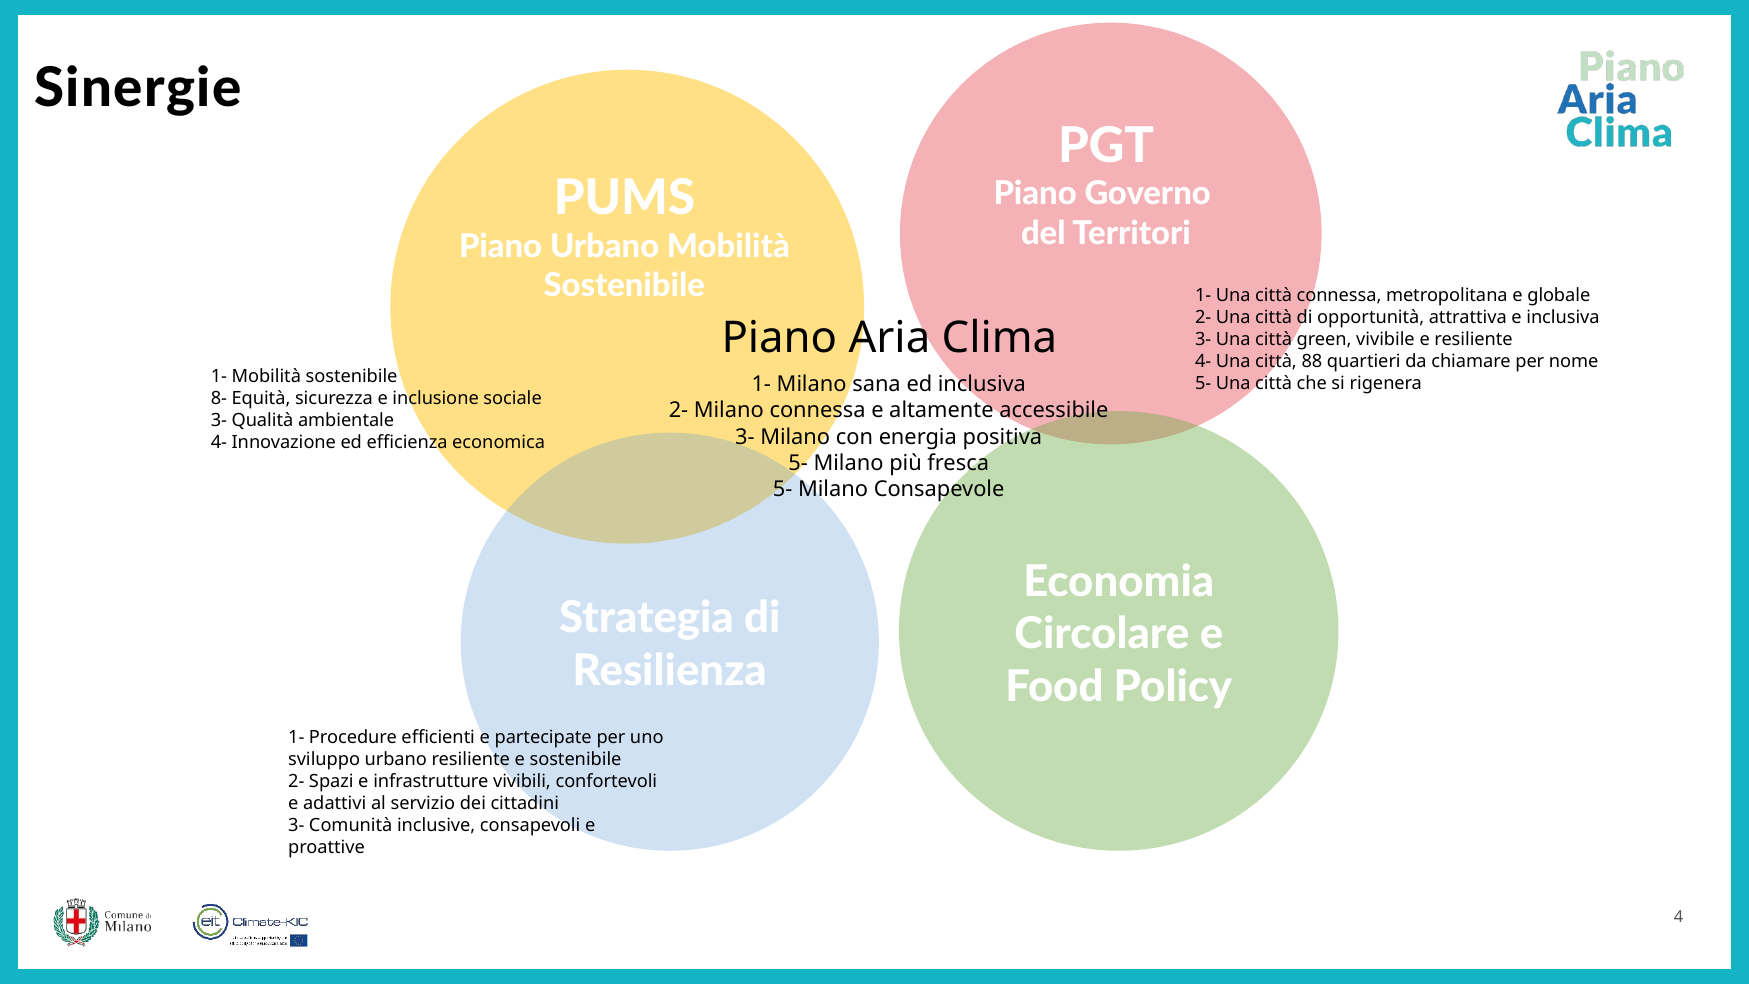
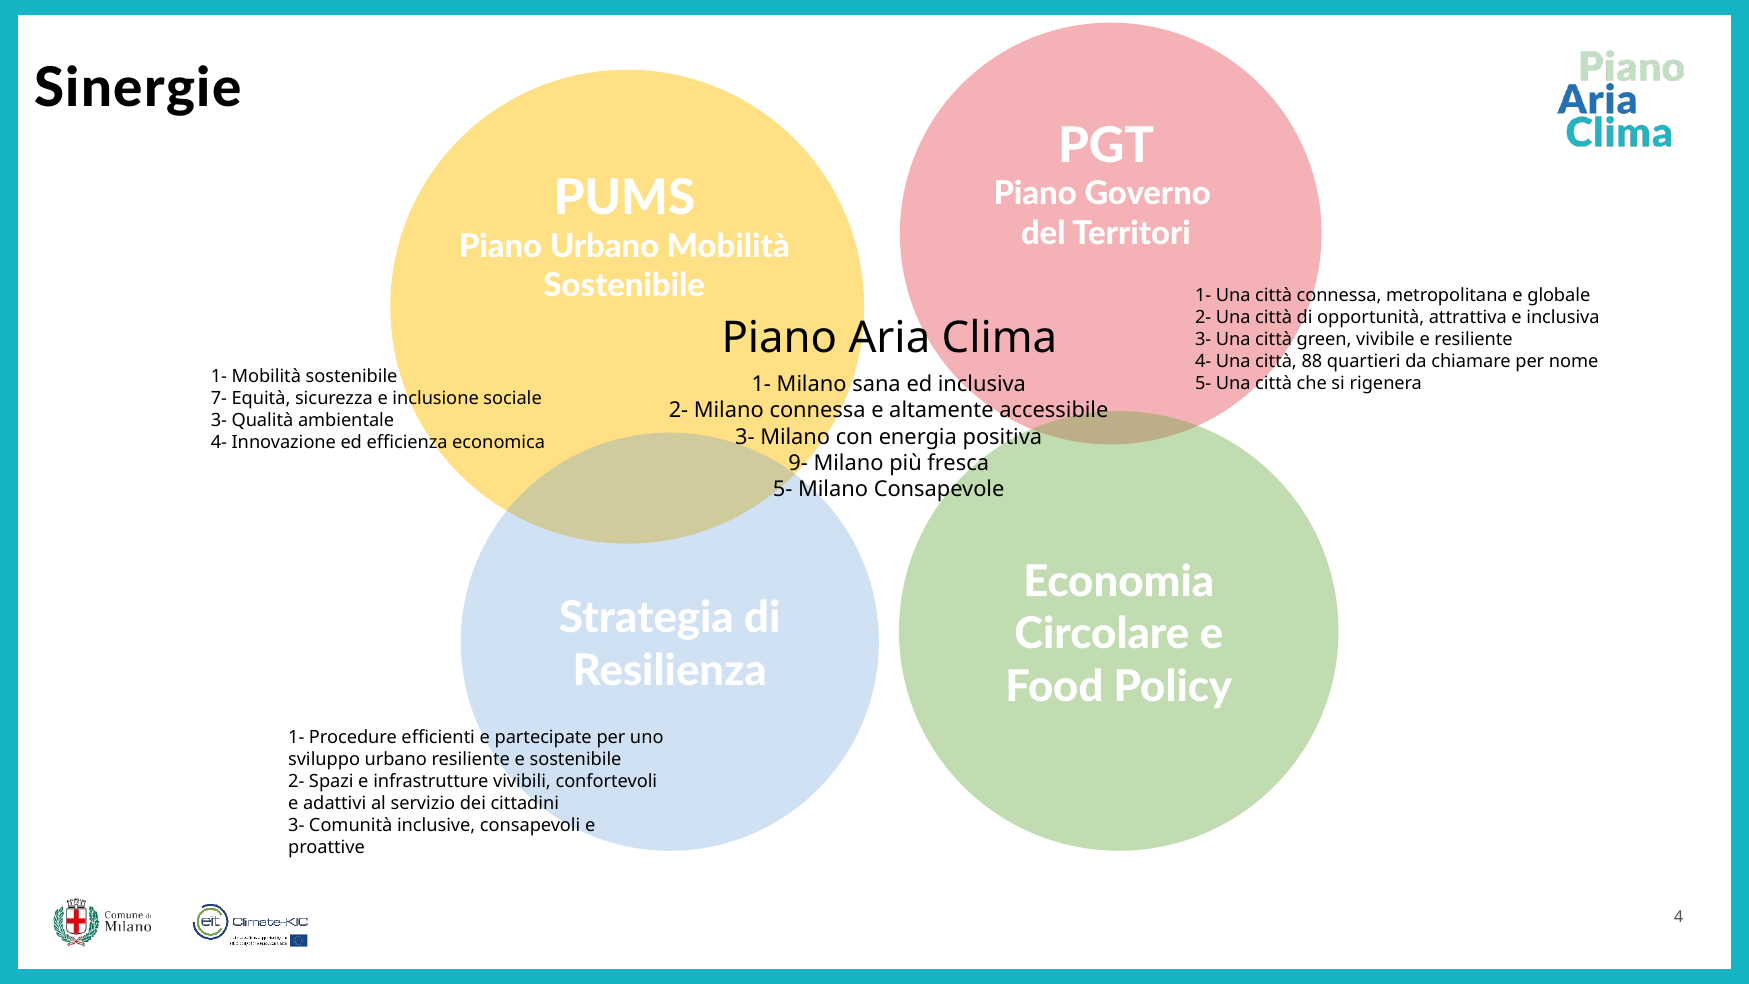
8-: 8- -> 7- (219, 399)
5-: 5- -> 9- (798, 463)
